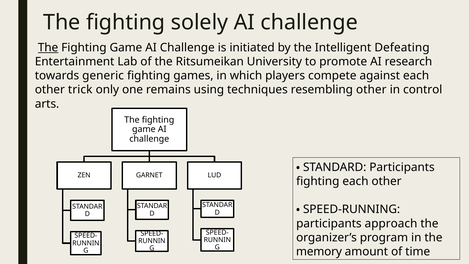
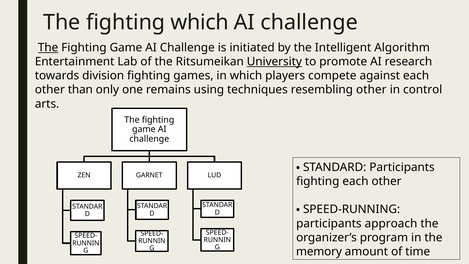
fighting solely: solely -> which (200, 22)
Defeating: Defeating -> Algorithm (402, 47)
University underline: none -> present (274, 62)
generic: generic -> division (103, 76)
trick: trick -> than (80, 90)
